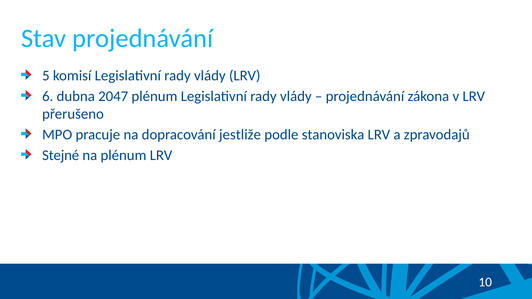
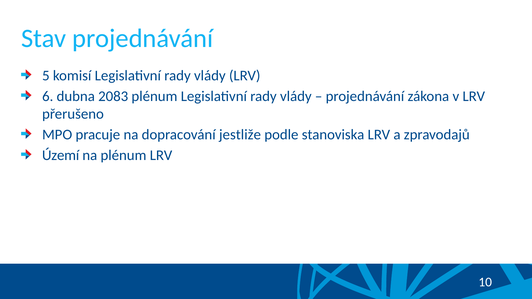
2047: 2047 -> 2083 (113, 96)
Stejné: Stejné -> Území (61, 155)
